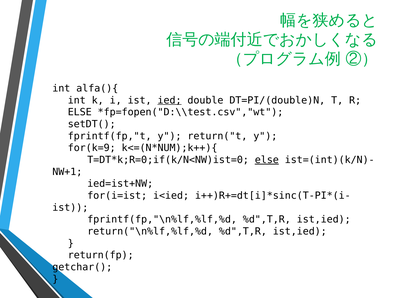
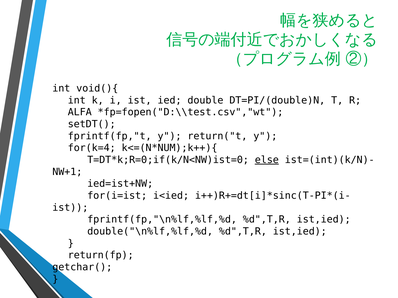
alfa(){: alfa(){ -> void(){ (97, 88)
ied underline: present -> none (170, 100)
ELSE: ELSE -> ALFA (80, 112)
for(k=9: for(k=9 -> for(k=4 (92, 148)
return("\n%lf,%lf,%d: return("\n%lf,%lf,%d -> double("\n%lf,%lf,%d (150, 232)
